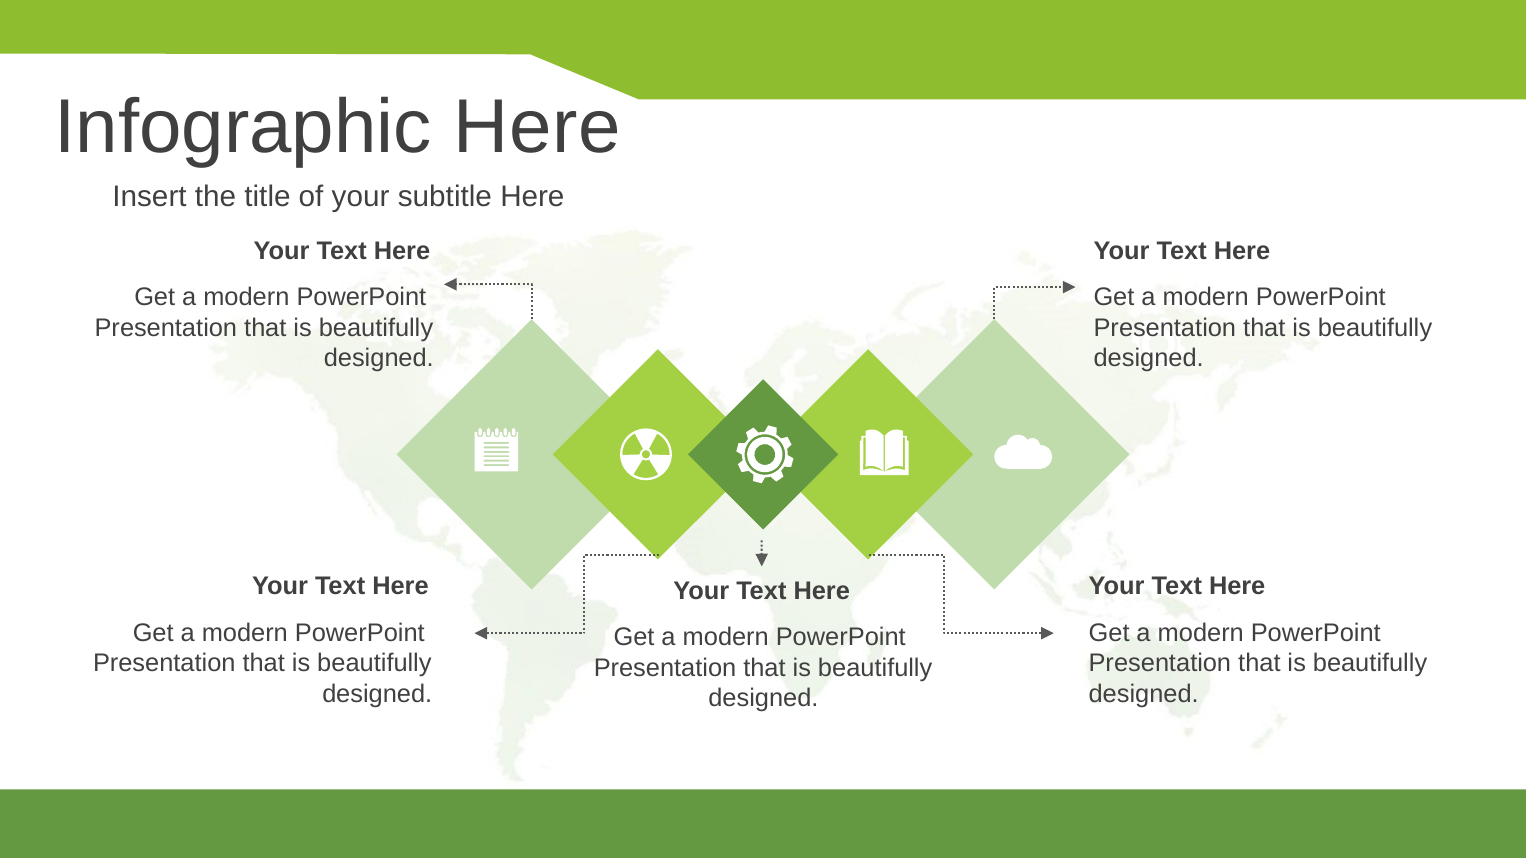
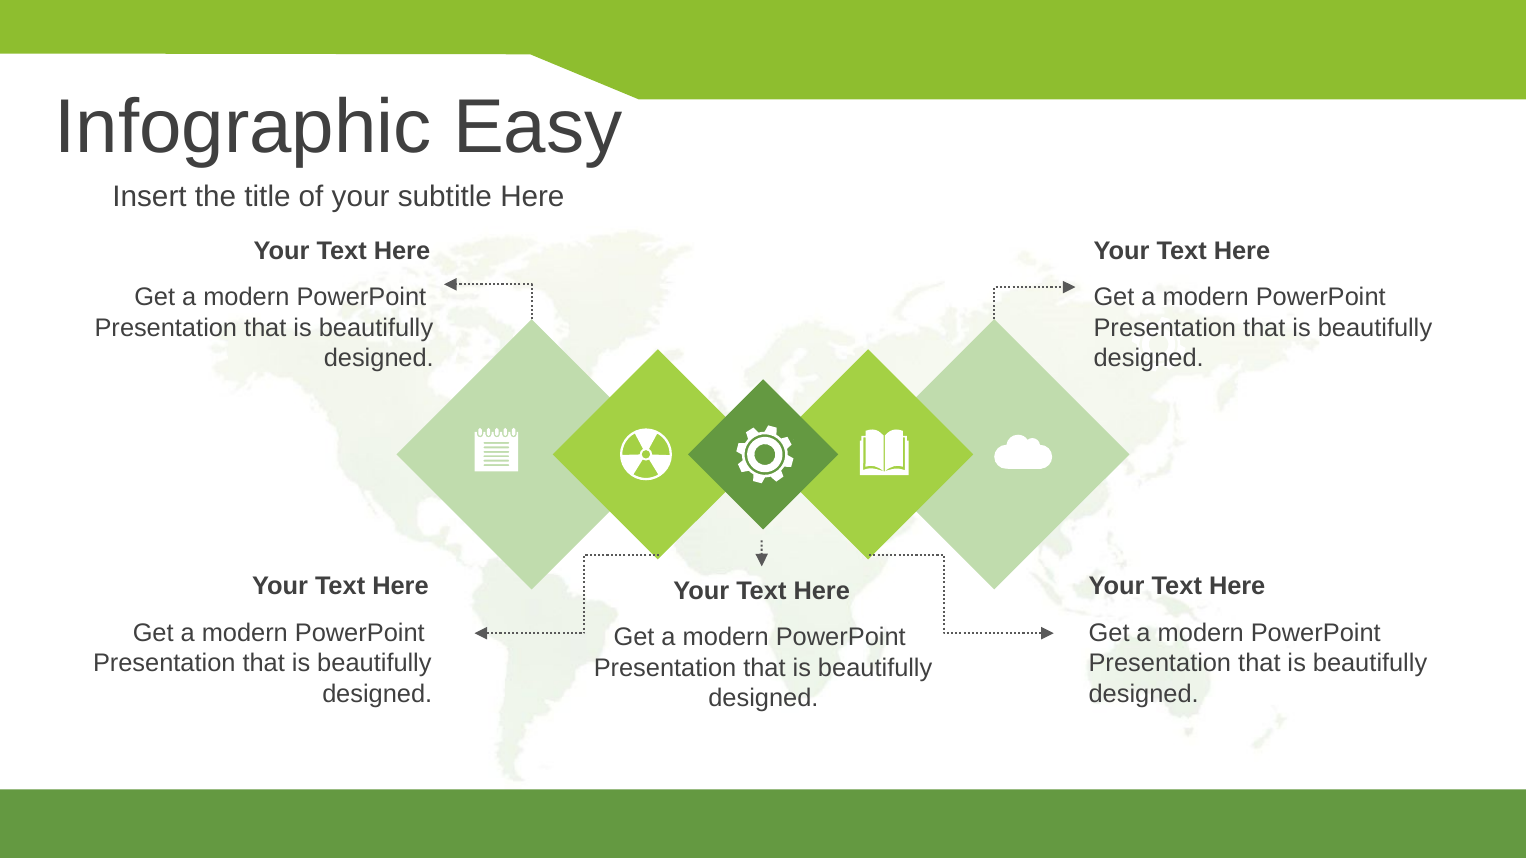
Infographic Here: Here -> Easy (538, 127)
